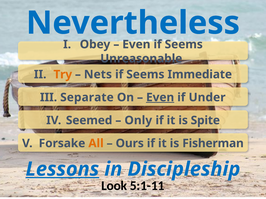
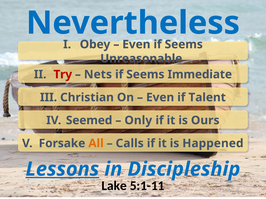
Try colour: orange -> red (63, 75)
Separate: Separate -> Christian (87, 98)
Even underline: present -> none (160, 98)
Under: Under -> Talent (207, 98)
Spite: Spite -> Ours (205, 121)
Ours: Ours -> Calls (130, 144)
Fisherman: Fisherman -> Happened (213, 144)
Look: Look -> Lake (114, 186)
